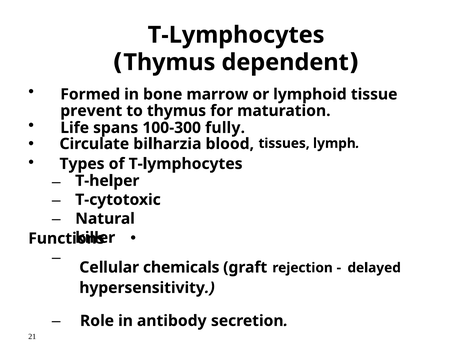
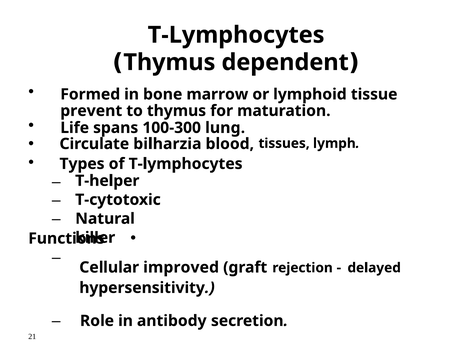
fully: fully -> lung (225, 128)
chemicals: chemicals -> improved (181, 268)
